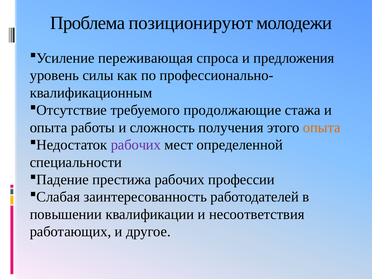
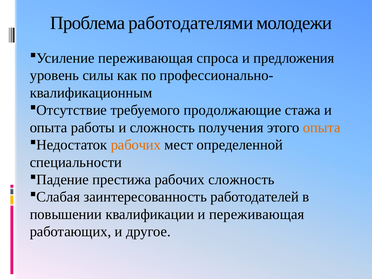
позиционируют: позиционируют -> работодателями (191, 23)
рабочих colour: purple -> orange (136, 145)
рабочих профессии: профессии -> сложность (241, 180)
и несоответствия: несоответствия -> переживающая (257, 214)
